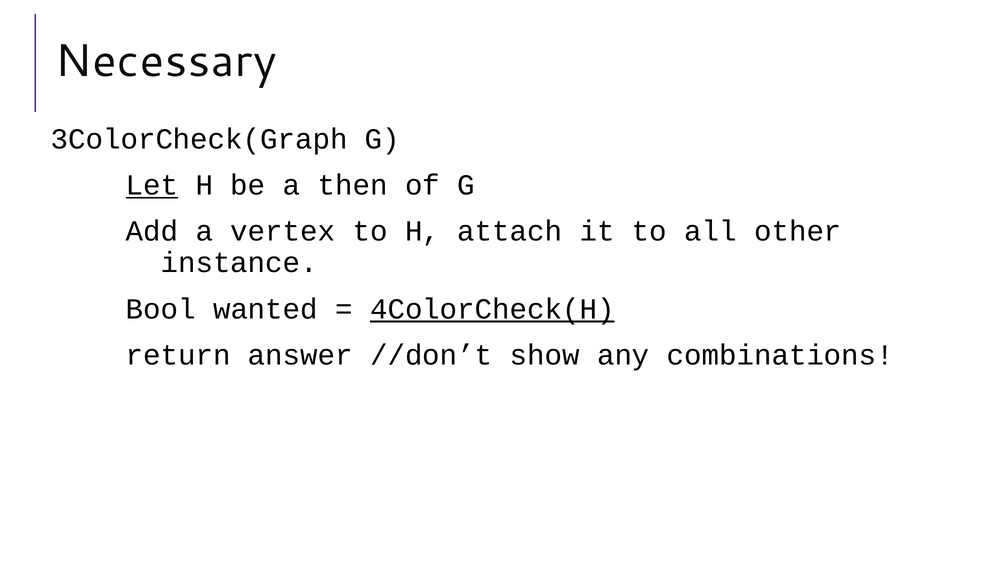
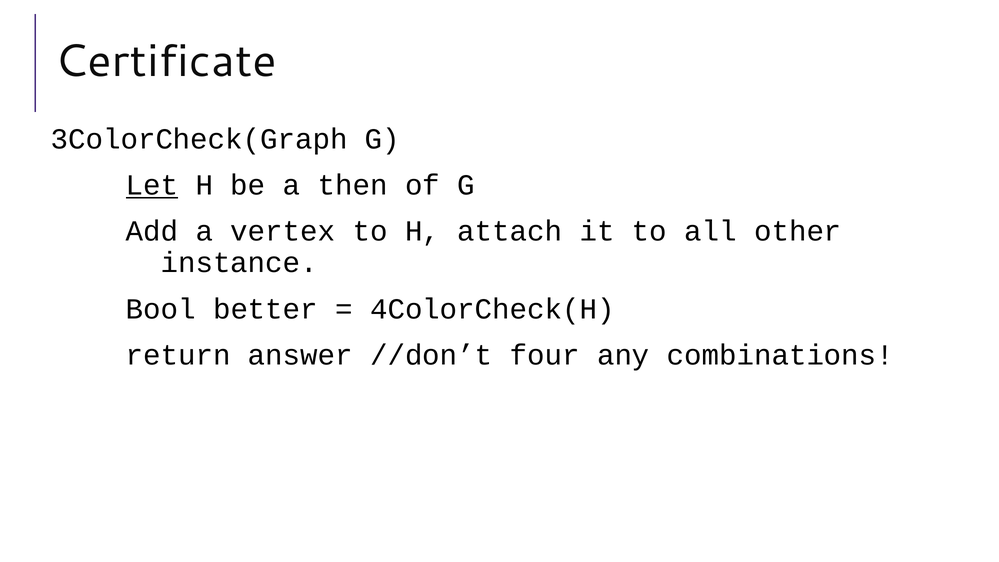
Necessary: Necessary -> Certificate (166, 61)
wanted: wanted -> better (265, 309)
4ColorCheck(H underline: present -> none (492, 309)
show: show -> four (545, 355)
